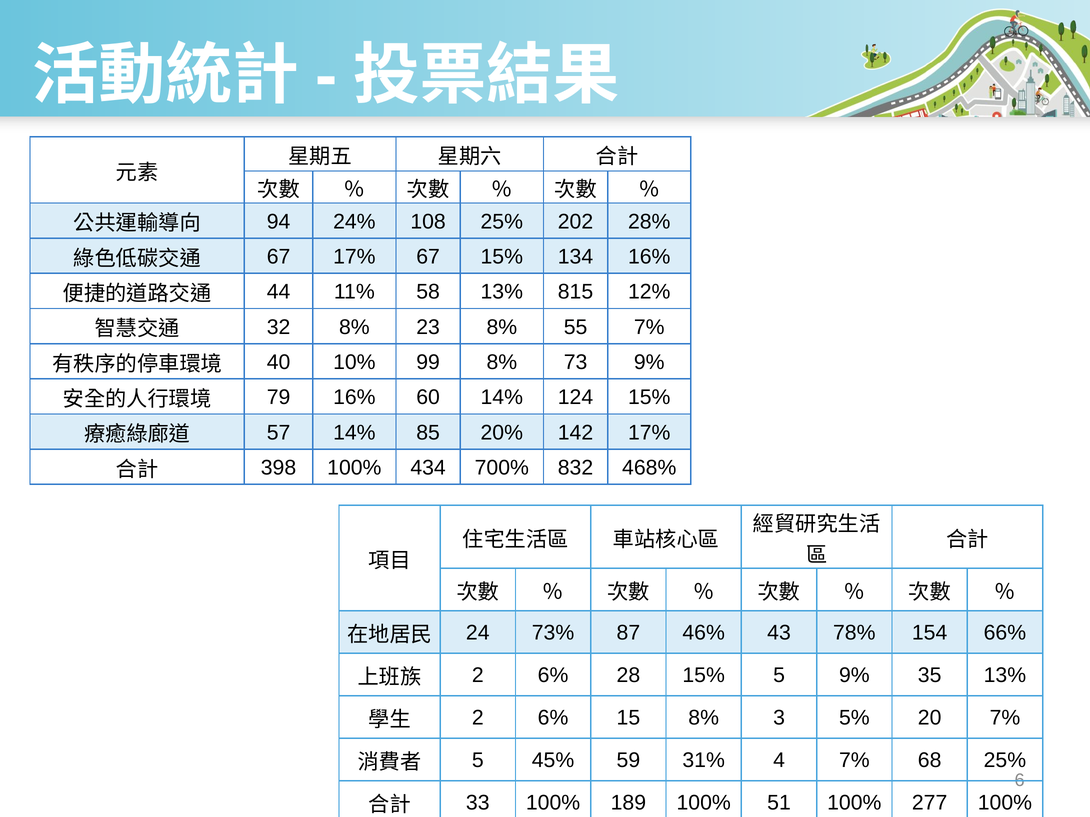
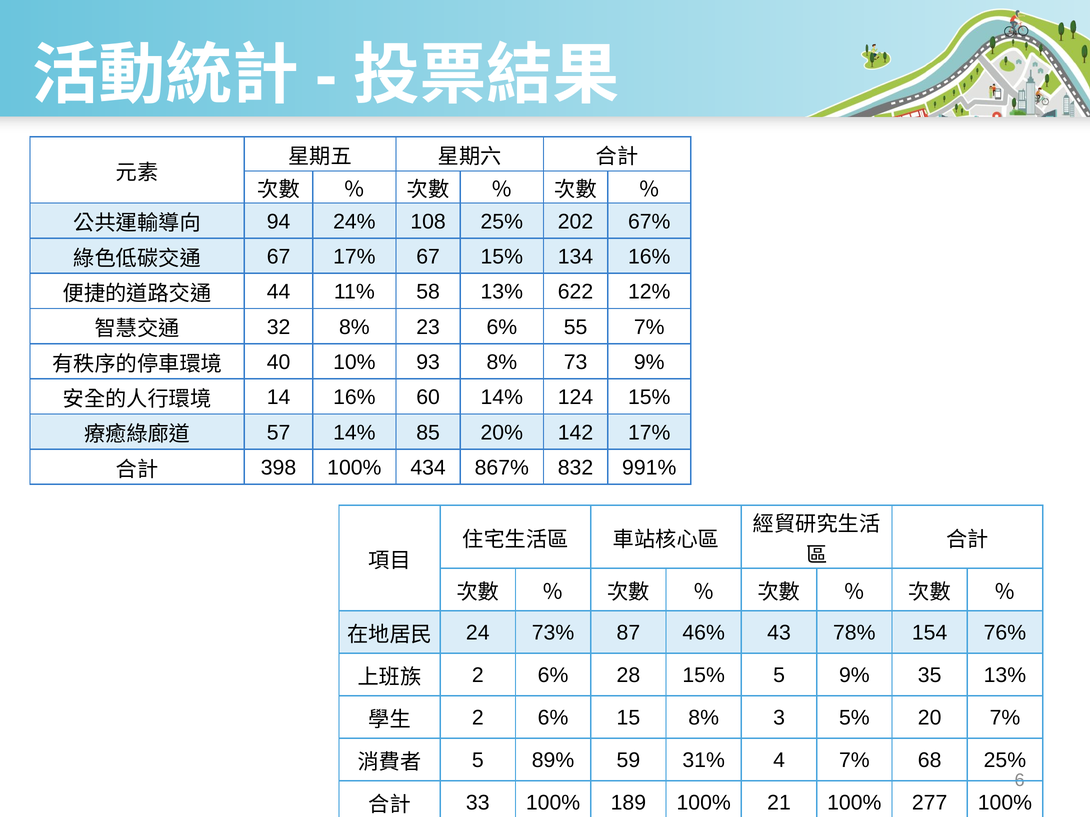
28%: 28% -> 67% (649, 222)
815: 815 -> 622 (576, 292)
23 8%: 8% -> 6% (502, 327)
99: 99 -> 93 (428, 362)
79: 79 -> 14 (279, 398)
700%: 700% -> 867% (502, 468)
468%: 468% -> 991% (649, 468)
66%: 66% -> 76% (1005, 633)
45%: 45% -> 89% (553, 761)
51: 51 -> 21 (779, 803)
